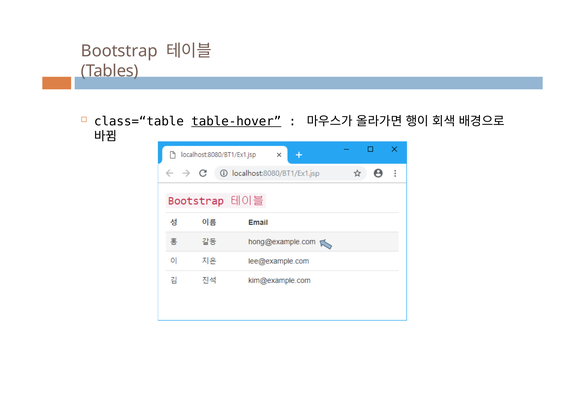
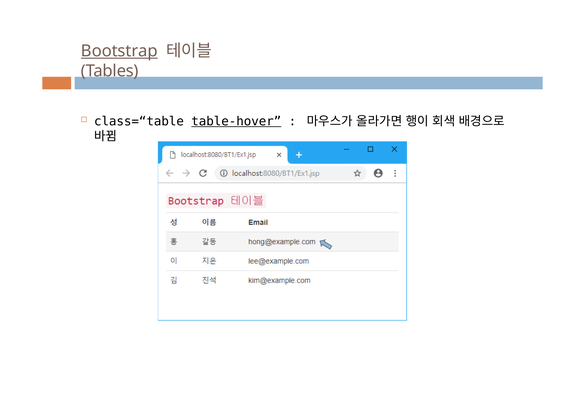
Bootstrap underline: none -> present (119, 51)
